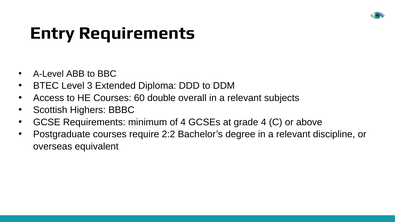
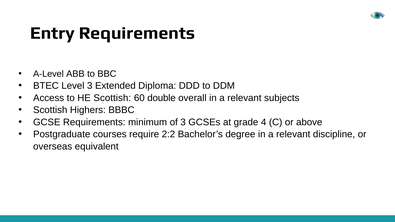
HE Courses: Courses -> Scottish (112, 98)
of 4: 4 -> 3 (183, 122)
